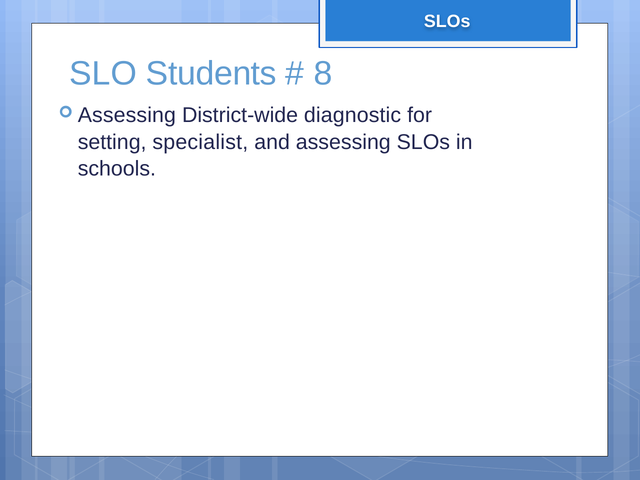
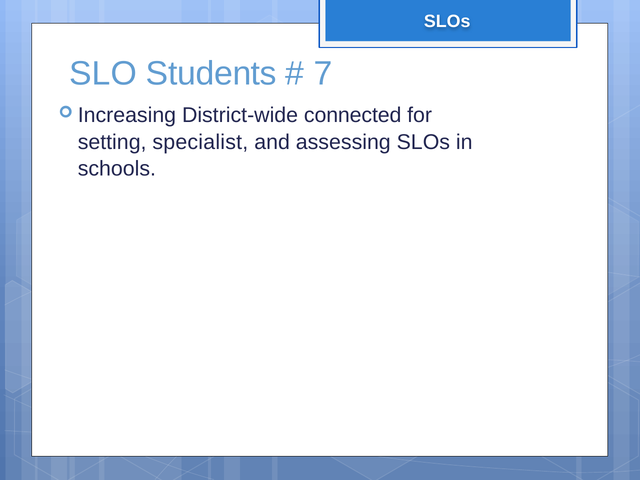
8: 8 -> 7 (323, 74)
Assessing: Assessing -> Increasing (127, 115)
diagnostic: diagnostic -> connected (353, 115)
